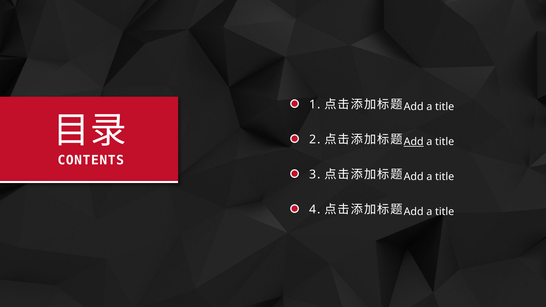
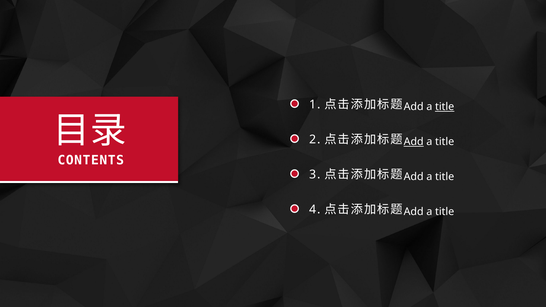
title underline: none -> present (445, 107)
